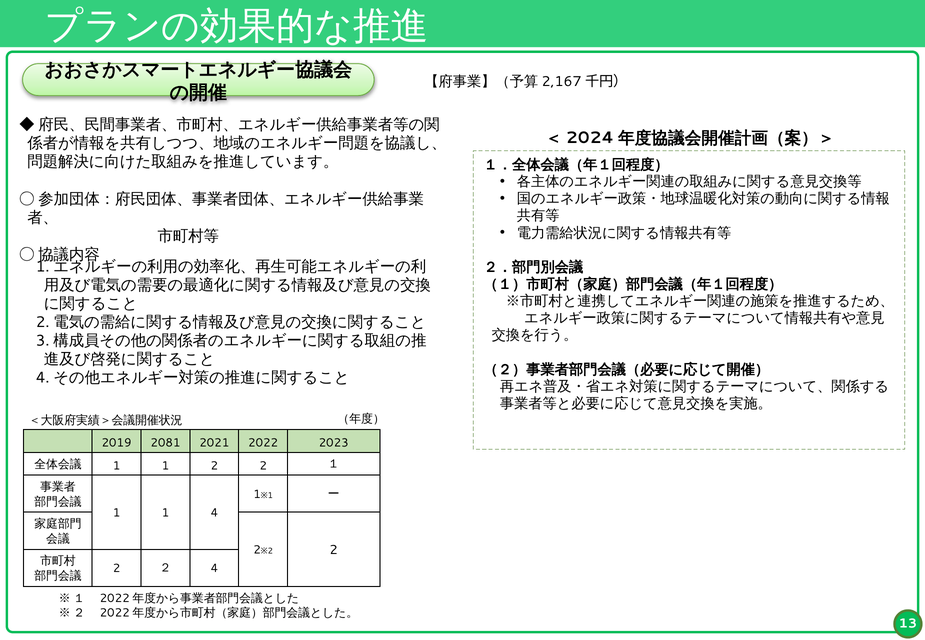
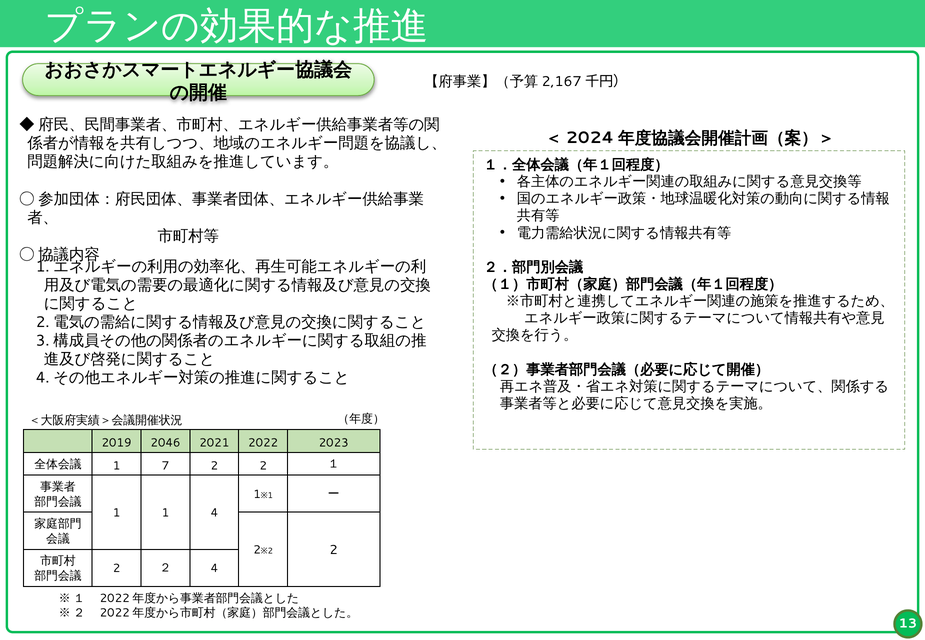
2081: 2081 -> 2046 (165, 443)
1: 1 -> 7 (165, 466)
